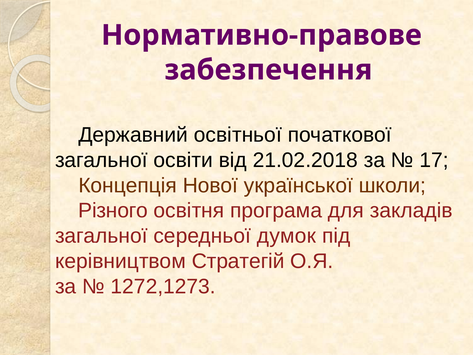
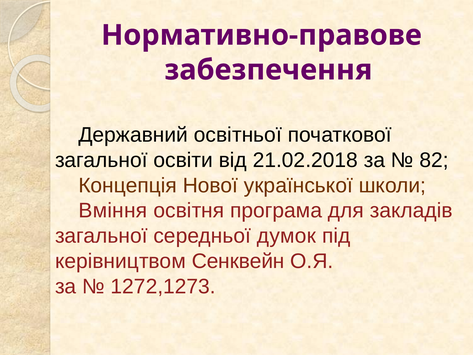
17: 17 -> 82 (434, 160)
Різного: Різного -> Вміння (113, 211)
Стратегій: Стратегій -> Сенквейн (238, 261)
